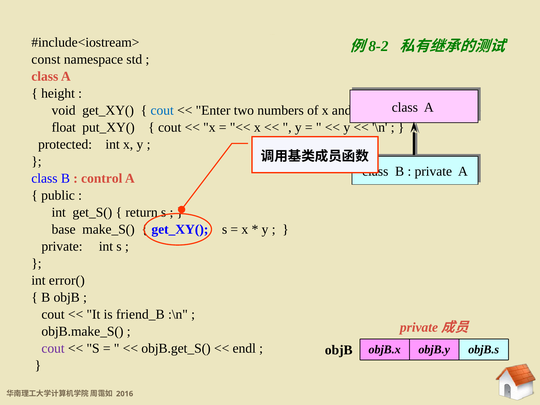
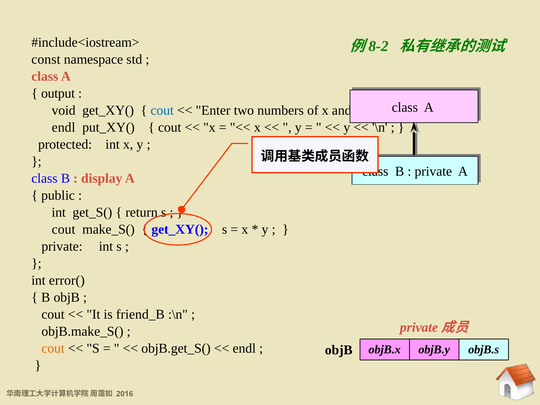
height: height -> output (58, 93)
float: float -> endl (64, 127)
control: control -> display (102, 178)
base: base -> cout (64, 229)
cout colour: purple -> orange (53, 348)
